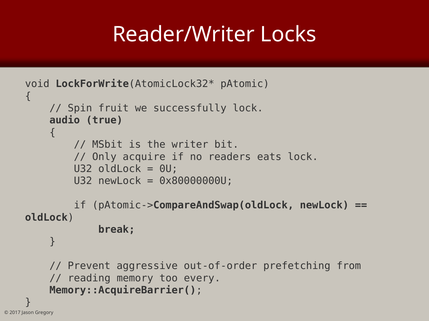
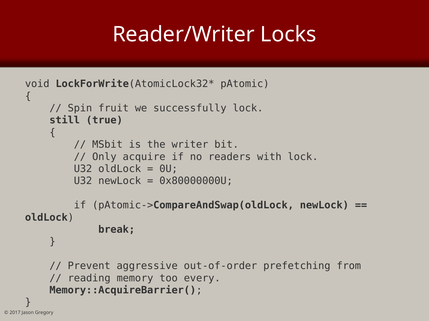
audio: audio -> still (65, 121)
eats: eats -> with (269, 157)
